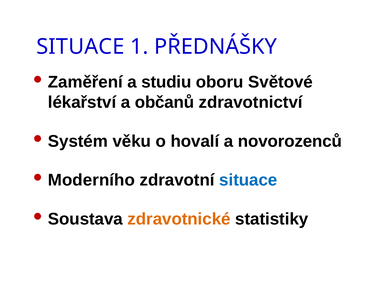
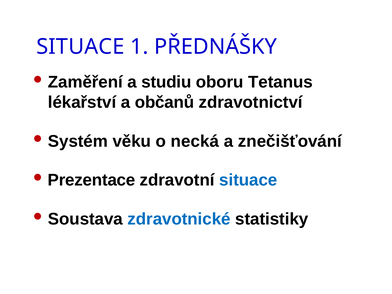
Světové: Světové -> Tetanus (281, 82)
hovalí: hovalí -> necká (195, 141)
novorozenců: novorozenců -> znečišťování (290, 141)
Moderního: Moderního -> Prezentace (92, 180)
zdravotnické colour: orange -> blue (179, 219)
